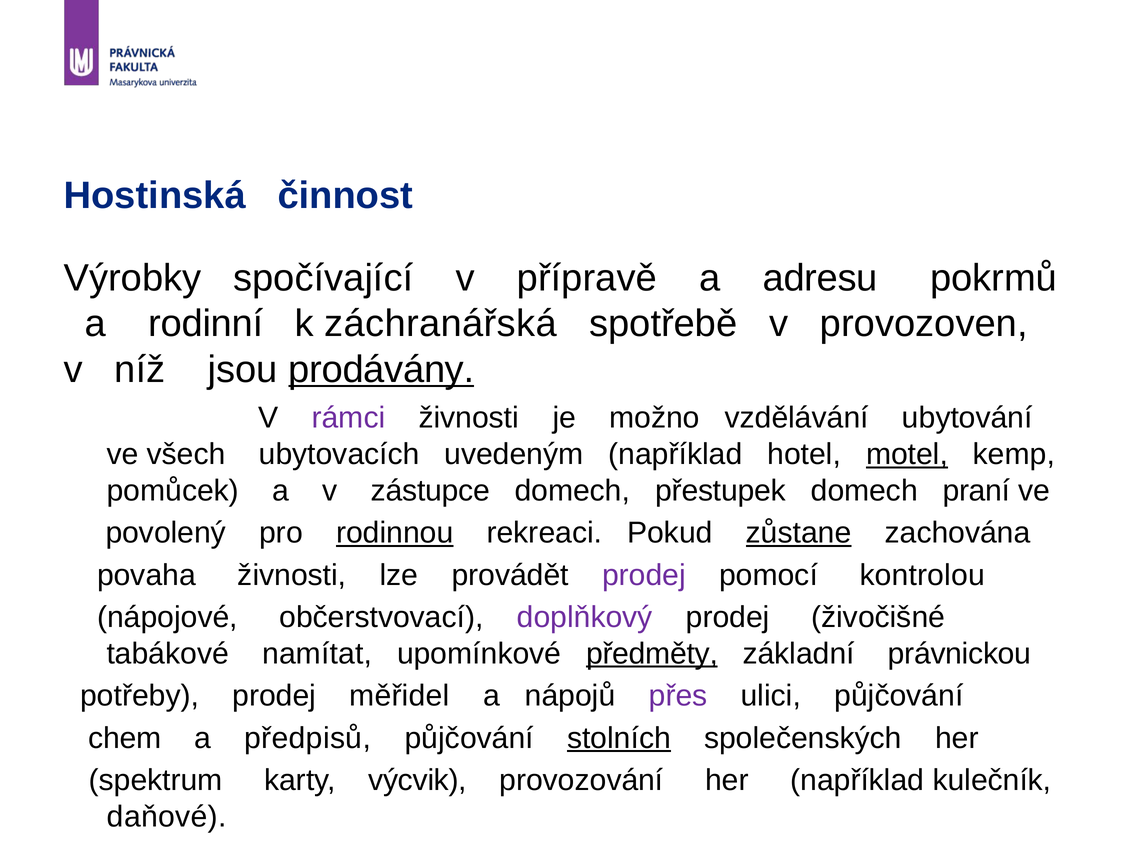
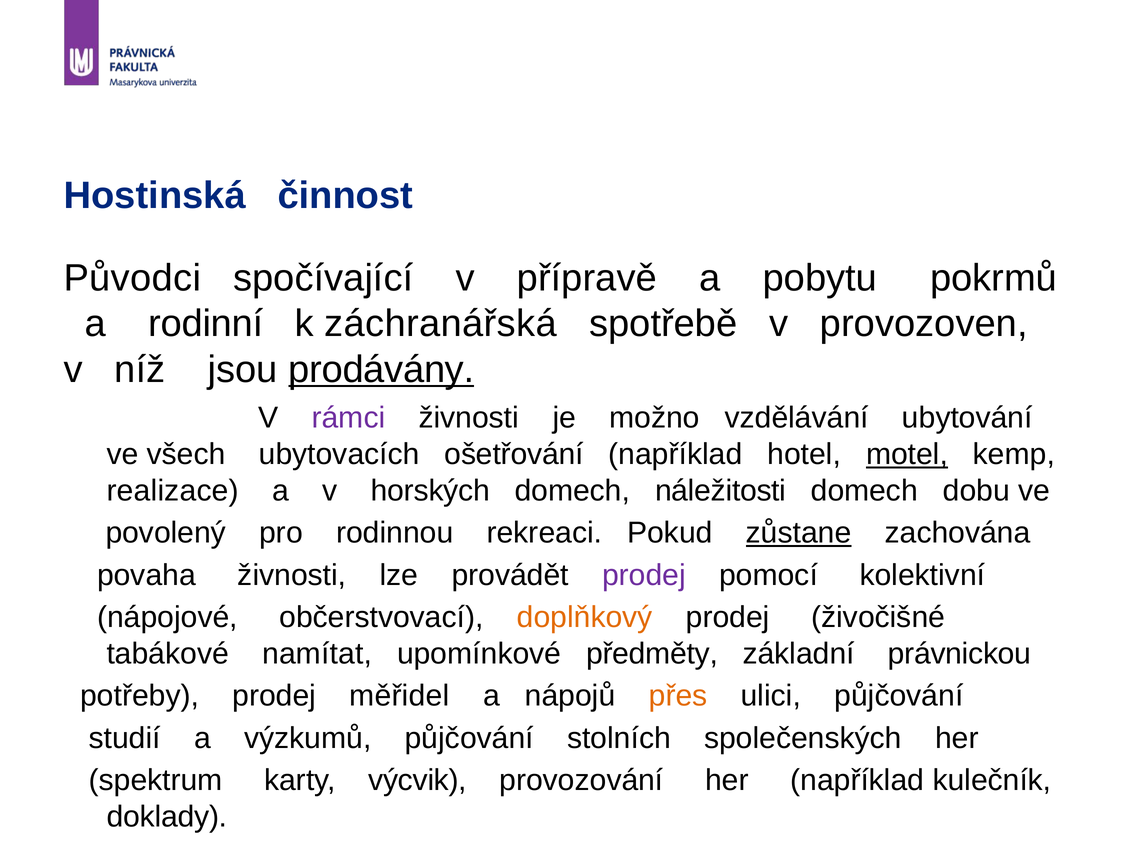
Výrobky: Výrobky -> Původci (132, 278)
adresu: adresu -> pobytu (820, 278)
uvedeným: uvedeným -> ošetřování (514, 454)
pomůcek: pomůcek -> realizace (173, 491)
zástupce: zástupce -> horských (430, 491)
přestupek: přestupek -> náležitosti (721, 491)
praní: praní -> dobu (976, 491)
rodinnou underline: present -> none (395, 533)
kontrolou: kontrolou -> kolektivní (922, 575)
doplňkový colour: purple -> orange (585, 617)
předměty underline: present -> none (652, 654)
přes colour: purple -> orange (678, 696)
chem: chem -> studií (125, 738)
předpisů: předpisů -> výzkumů (308, 738)
stolních underline: present -> none (619, 738)
daňové: daňové -> doklady (167, 817)
